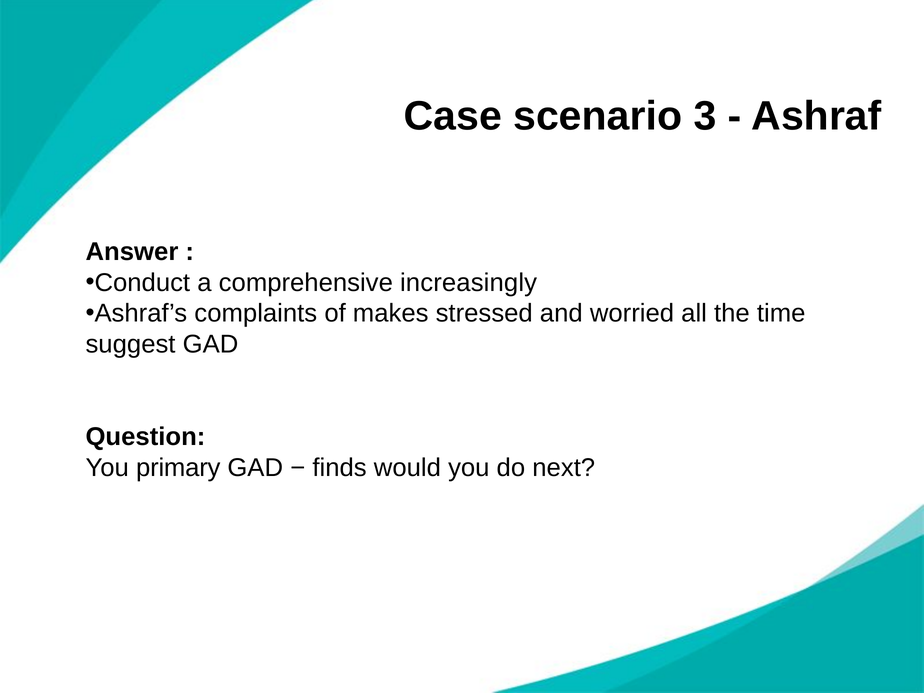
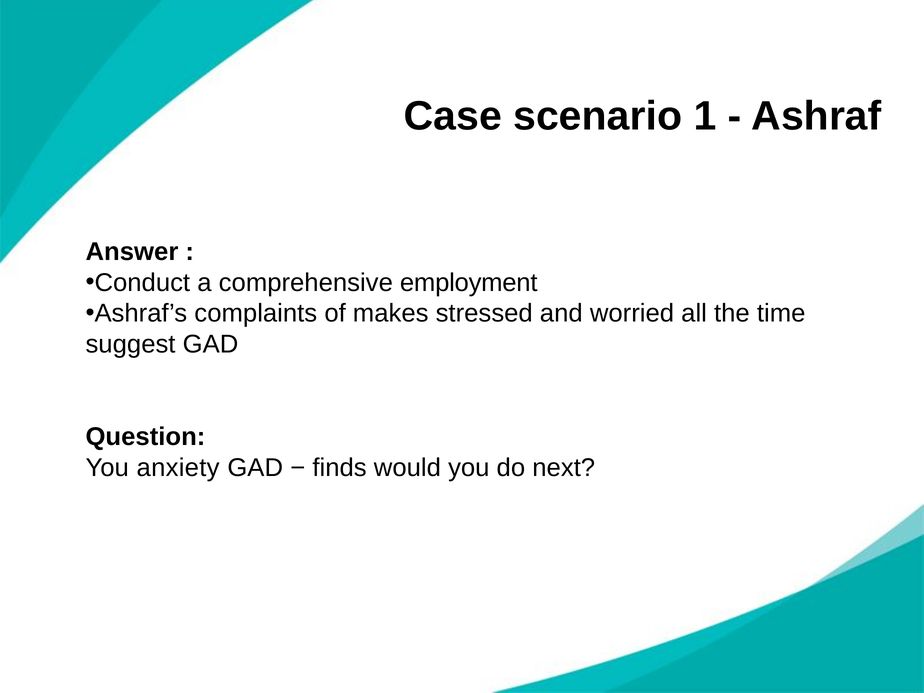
3: 3 -> 1 (705, 116)
increasingly: increasingly -> employment (469, 283)
primary: primary -> anxiety (178, 468)
